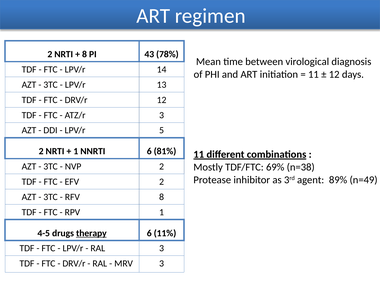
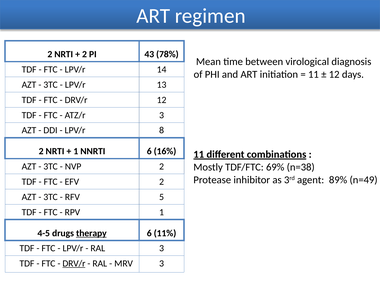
8: 8 -> 2 (85, 54)
5: 5 -> 8 (162, 130)
81%: 81% -> 16% (165, 151)
RFV 8: 8 -> 5 (162, 197)
DRV/r underline: none -> present (74, 263)
